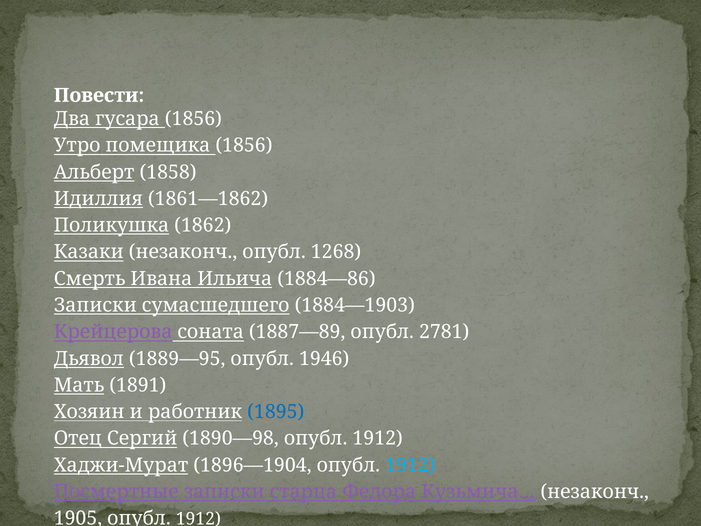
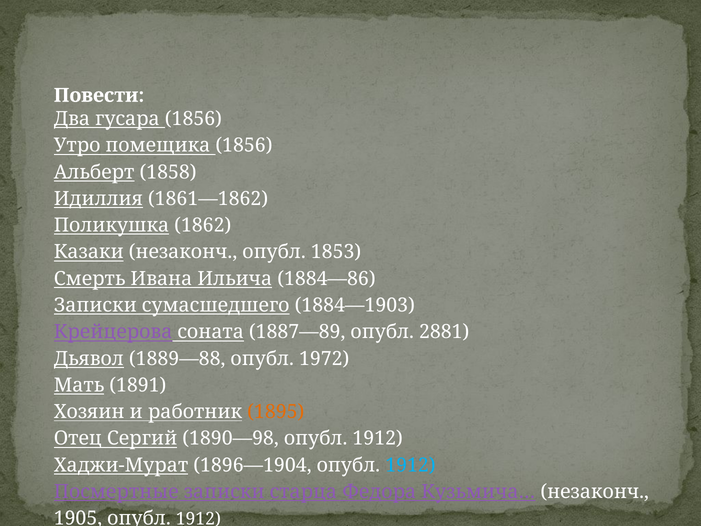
1268: 1268 -> 1853 (336, 252)
2781: 2781 -> 2881 (444, 332)
1889—95: 1889—95 -> 1889—88 (177, 358)
1946: 1946 -> 1972 (324, 358)
1895 colour: blue -> orange (276, 412)
